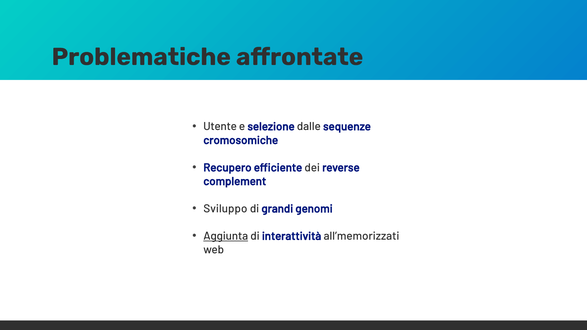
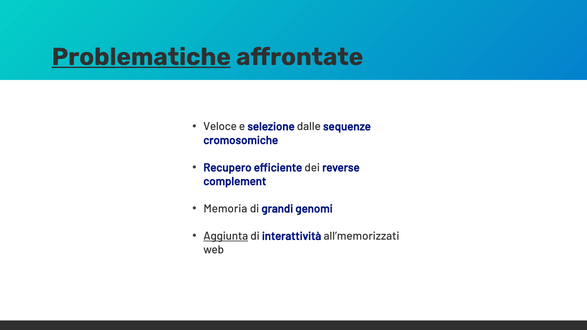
Problematiche underline: none -> present (141, 57)
Utente: Utente -> Veloce (220, 127)
Sviluppo: Sviluppo -> Memoria (225, 209)
